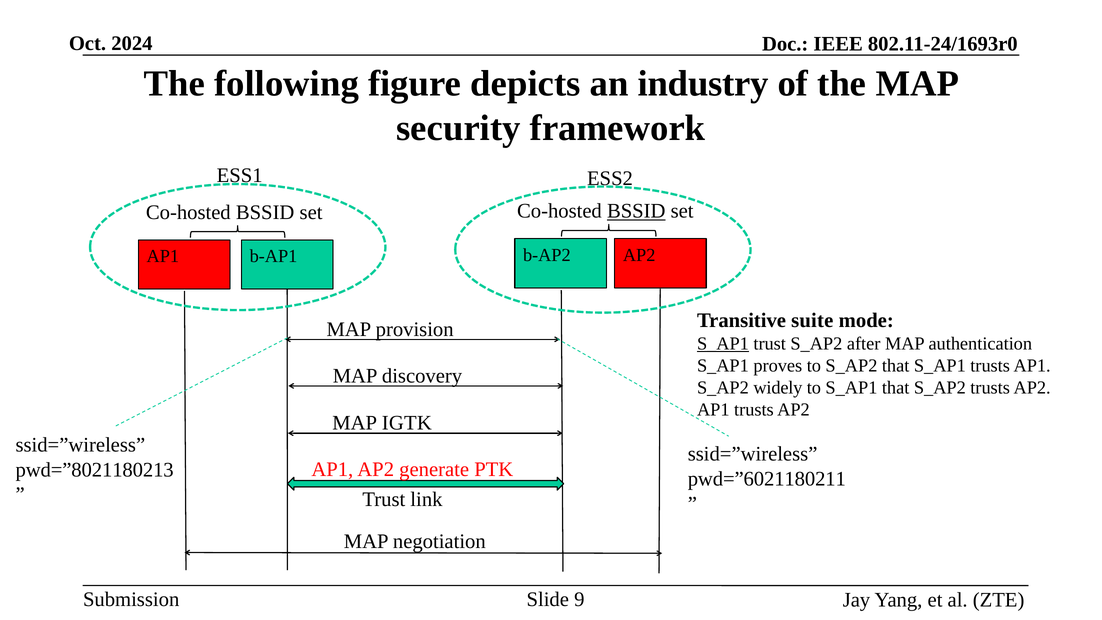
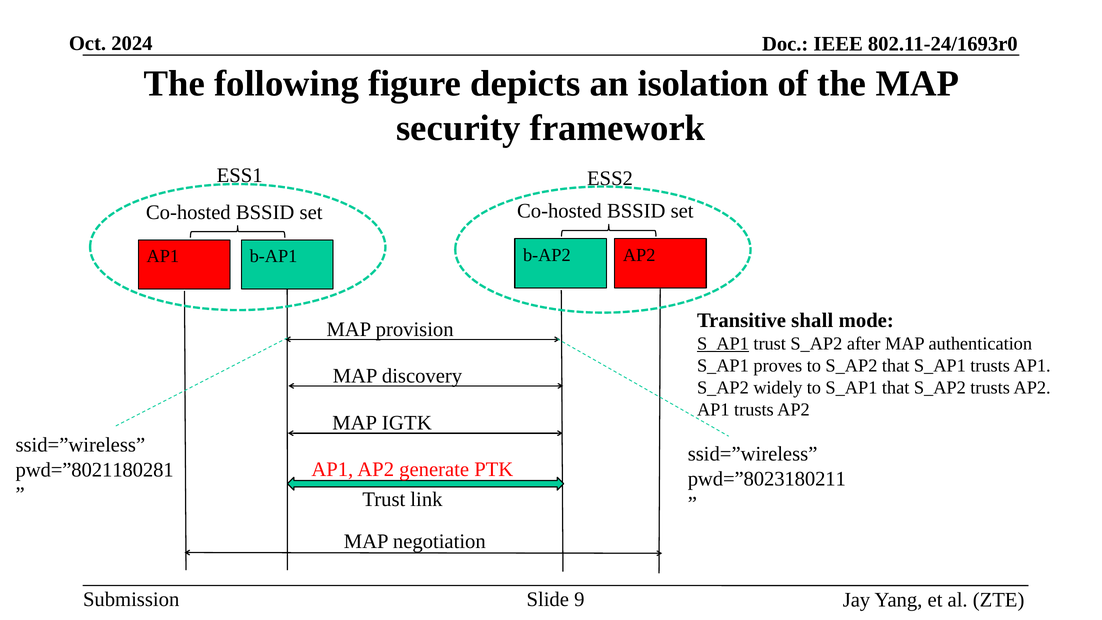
industry: industry -> isolation (703, 84)
BSSID underline: present -> none (636, 211)
suite: suite -> shall (812, 320)
pwd=”8021180213: pwd=”8021180213 -> pwd=”8021180281 (95, 470)
pwd=”6021180211: pwd=”6021180211 -> pwd=”8023180211 (767, 479)
